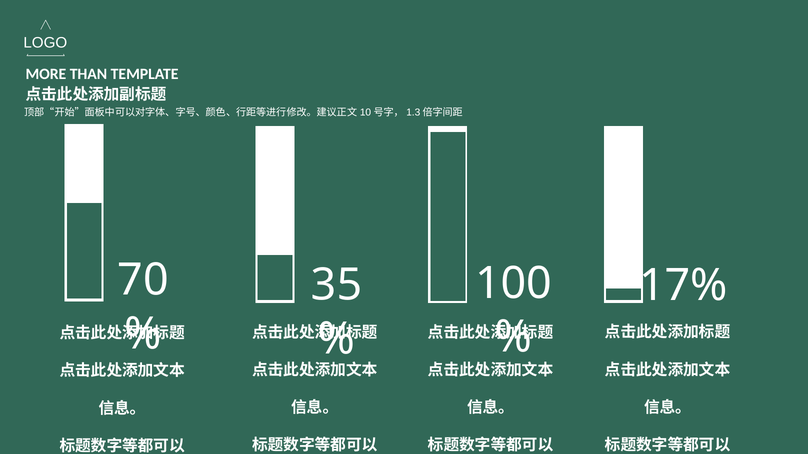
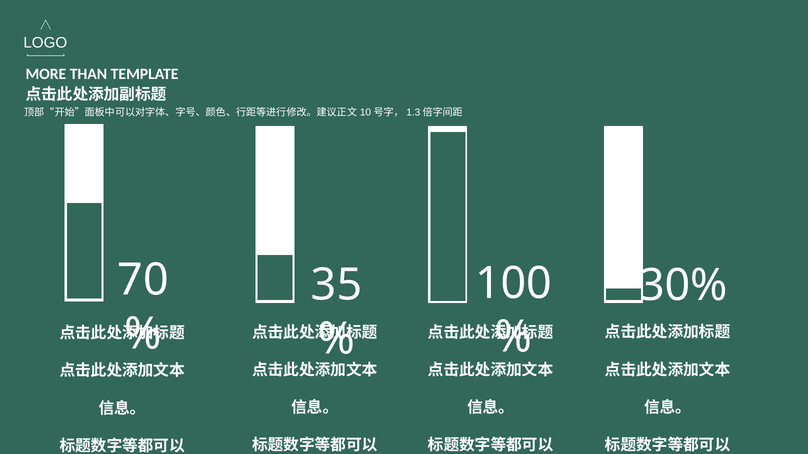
17%: 17% -> 30% (683, 286)
